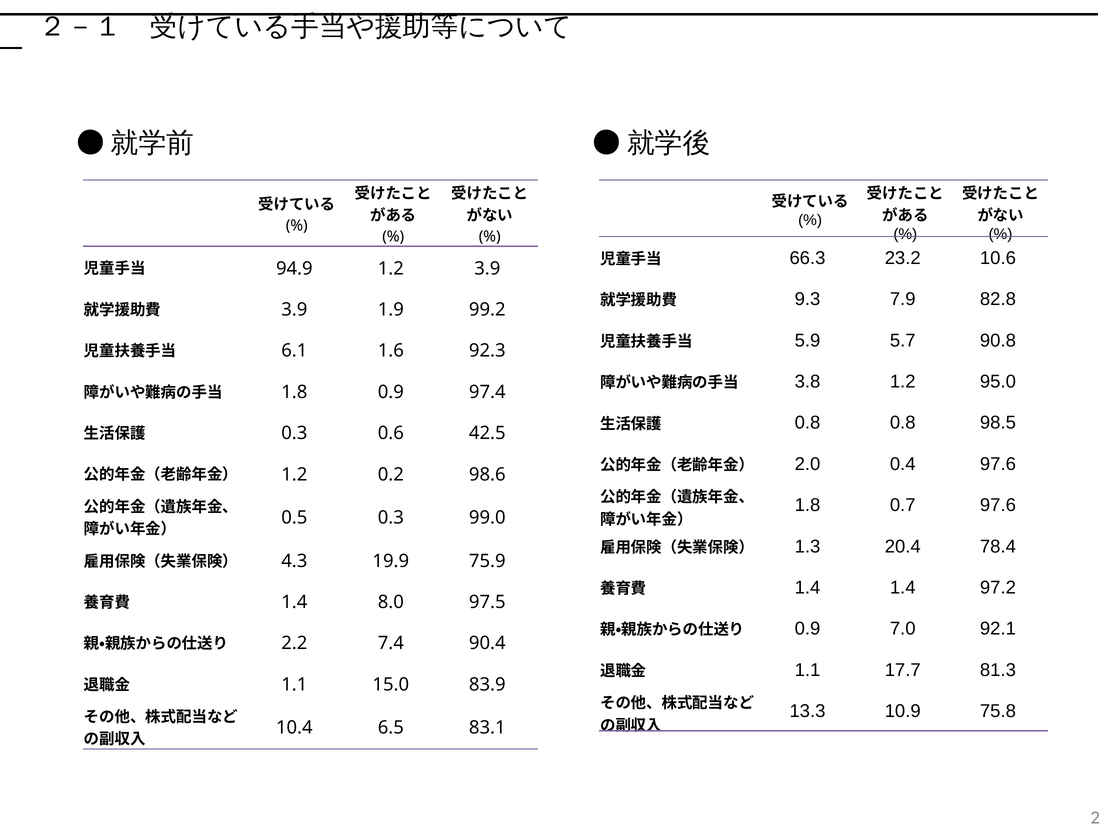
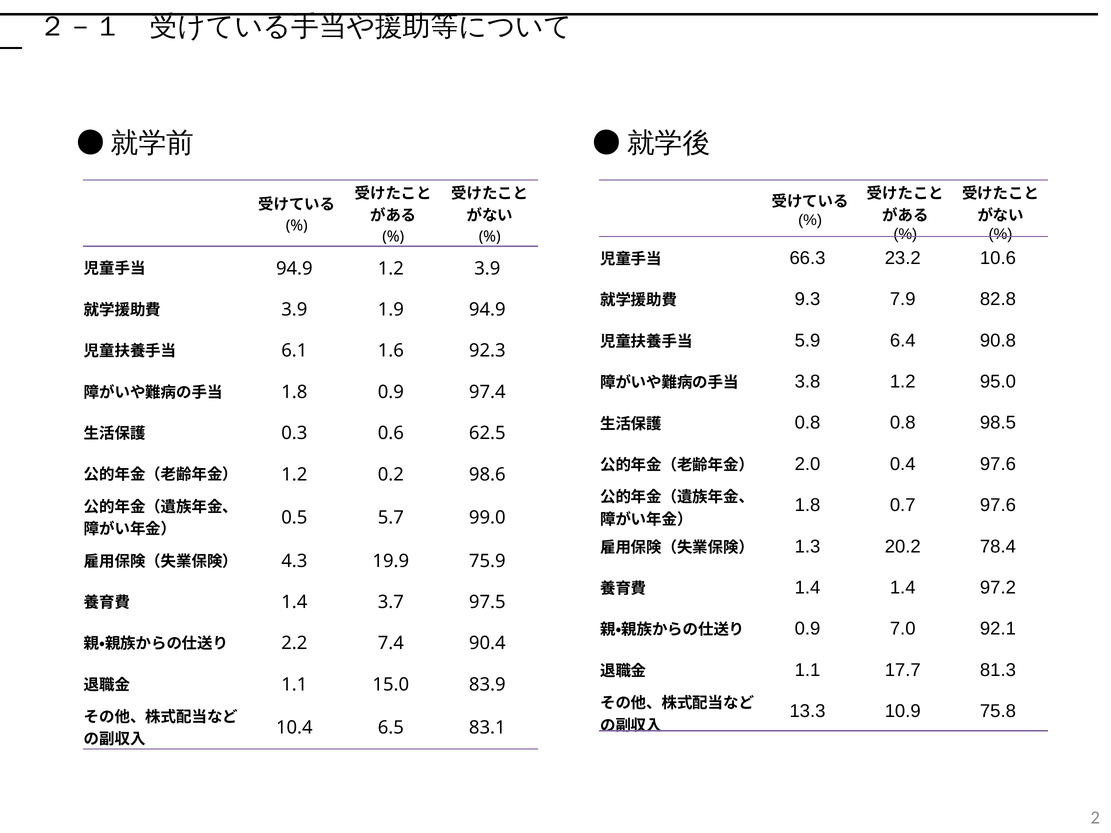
1.9 99.2: 99.2 -> 94.9 (487, 310)
5.7: 5.7 -> 6.4 (903, 341)
42.5: 42.5 -> 62.5 (487, 433)
0.5 0.3: 0.3 -> 5.7 (391, 518)
20.4: 20.4 -> 20.2 (903, 547)
8.0: 8.0 -> 3.7 (391, 602)
